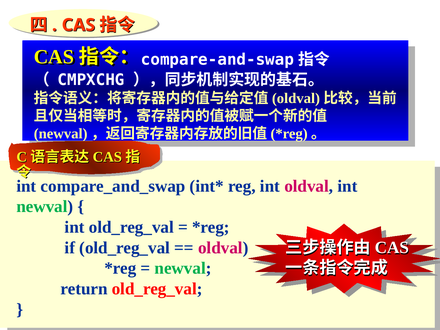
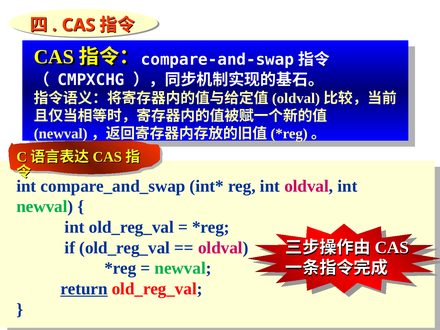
return underline: none -> present (84, 289)
